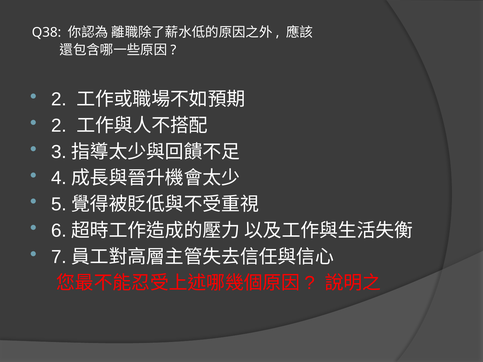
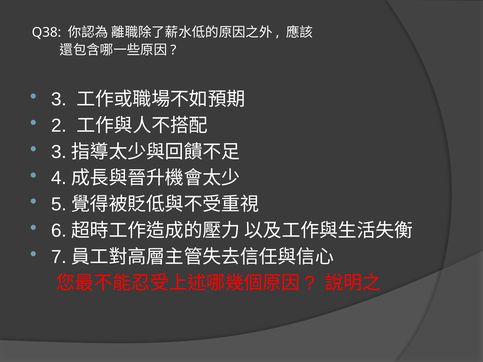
2: 2 -> 3 (59, 99)
